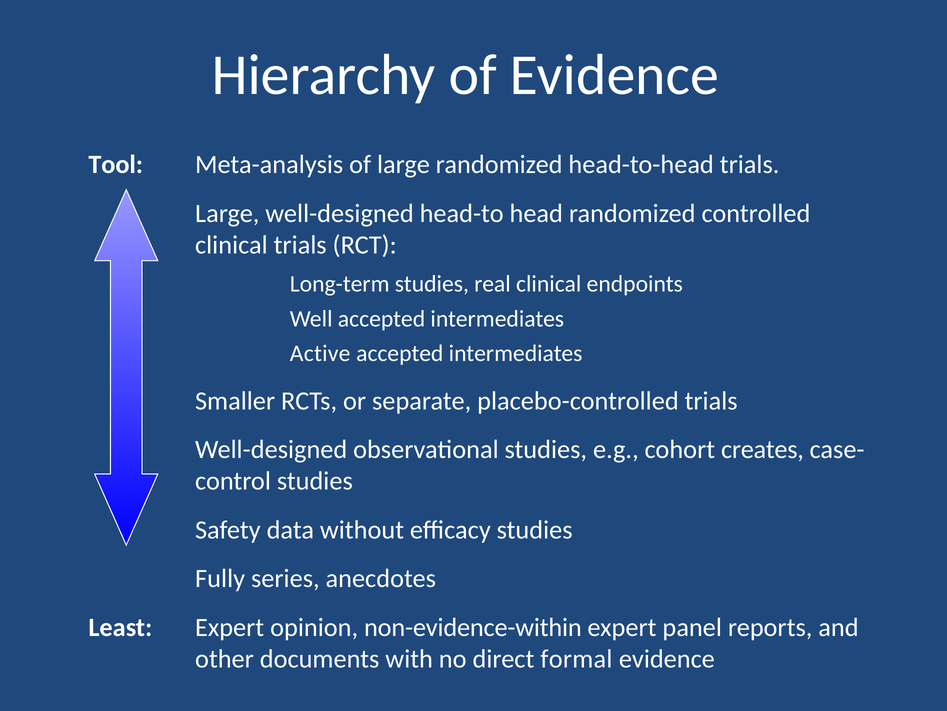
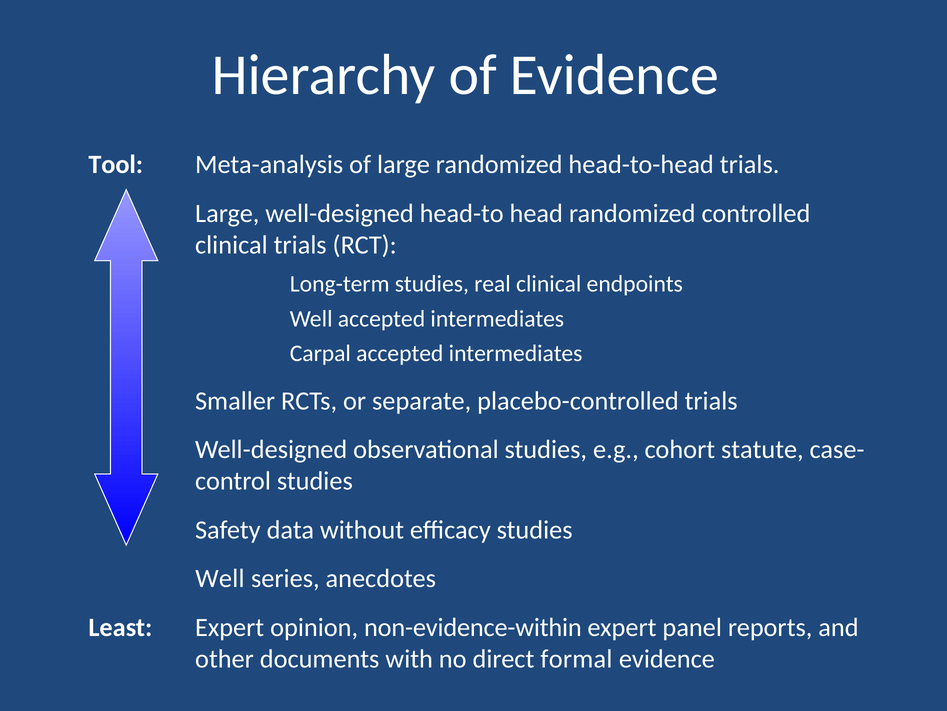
Active: Active -> Carpal (320, 353)
creates: creates -> statute (762, 449)
Fully: Fully -> Well (220, 578)
